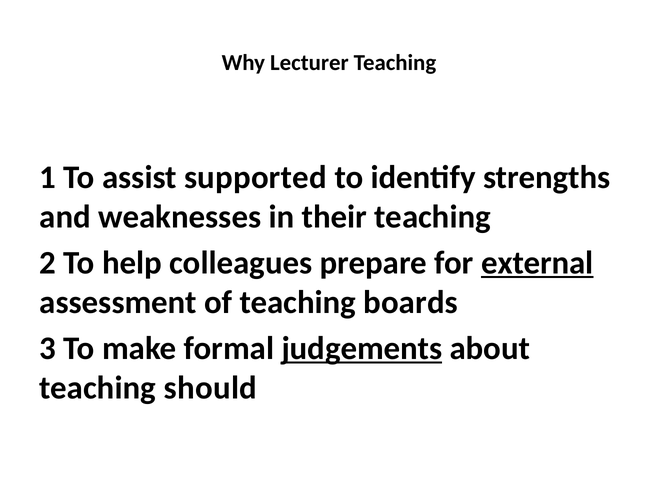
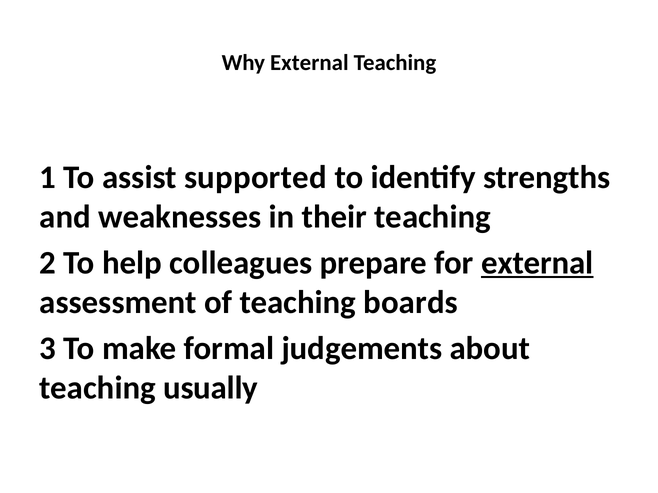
Why Lecturer: Lecturer -> External (309, 63)
judgements underline: present -> none (362, 349)
should: should -> usually (211, 388)
